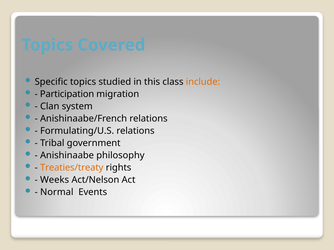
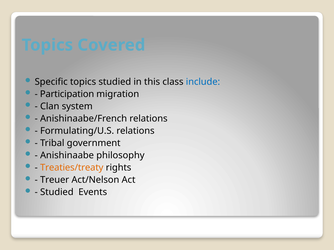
include colour: orange -> blue (203, 82)
Weeks: Weeks -> Treuer (55, 180)
Normal: Normal -> Studied (57, 193)
